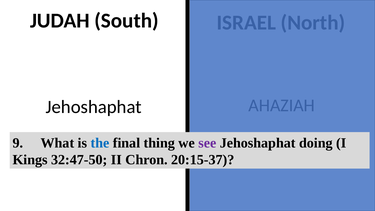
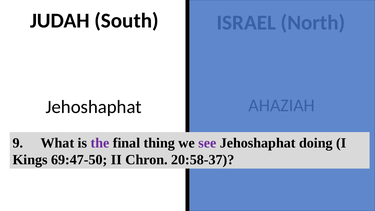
the colour: blue -> purple (100, 143)
32:47-50: 32:47-50 -> 69:47-50 (79, 160)
20:15-37: 20:15-37 -> 20:58-37 (203, 160)
